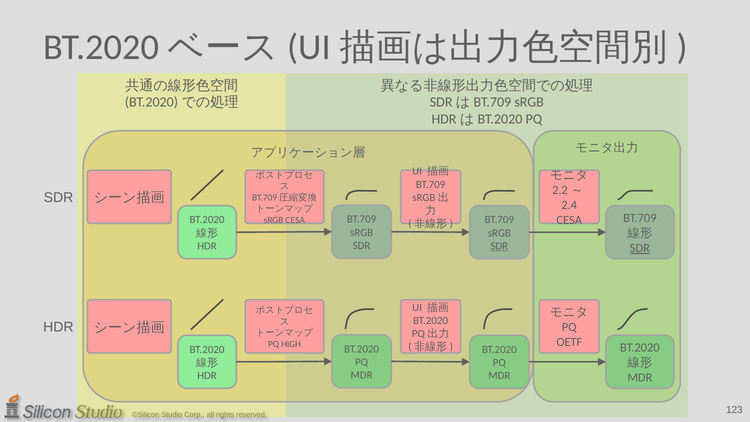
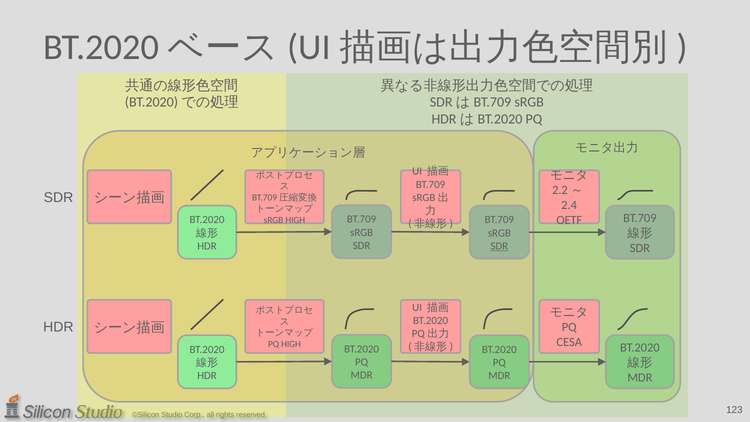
CESA: CESA -> OETF (569, 220)
sRGB CESA: CESA -> HIGH (295, 220)
SDR underline: present -> none (640, 248)
OETF: OETF -> CESA (569, 342)
